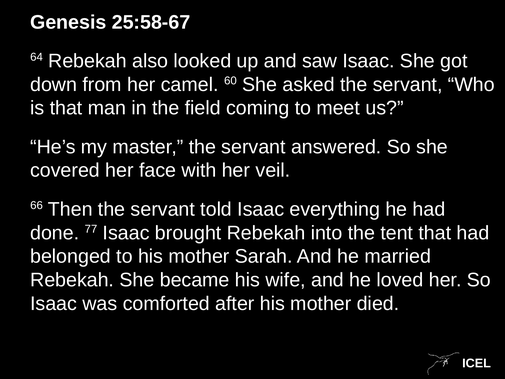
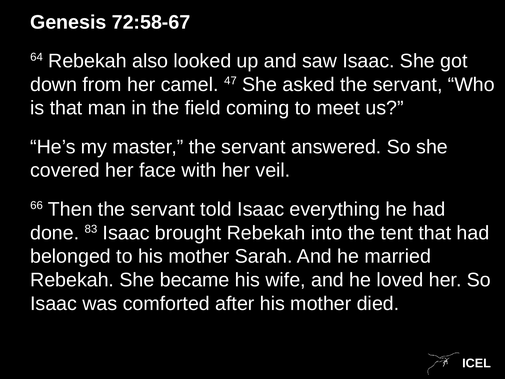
25:58-67: 25:58-67 -> 72:58-67 (151, 22)
60: 60 -> 47 (230, 81)
77: 77 -> 83 (91, 229)
